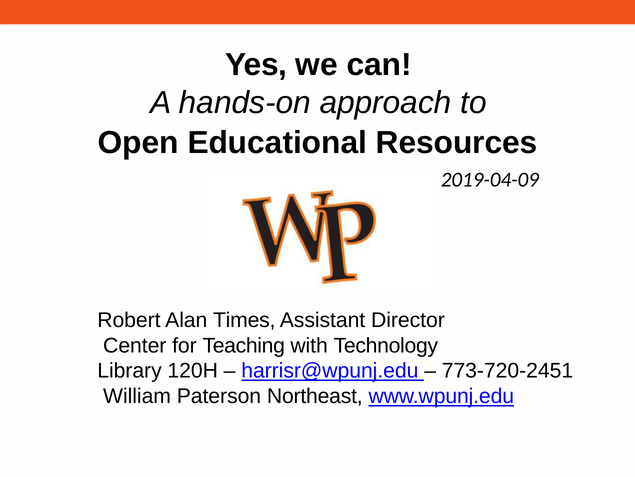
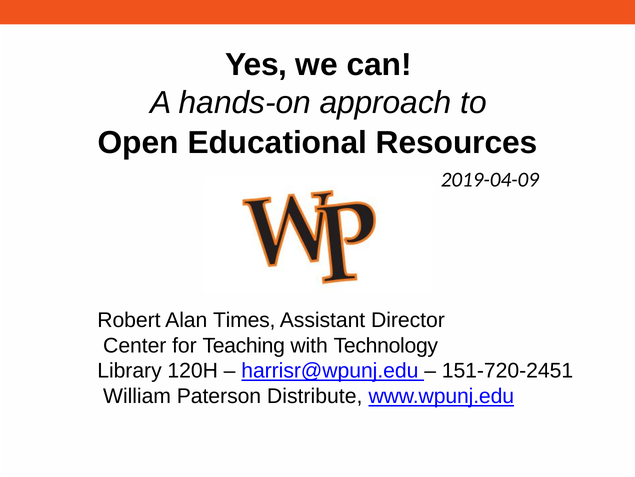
773-720-2451: 773-720-2451 -> 151-720-2451 (507, 370)
Northeast: Northeast -> Distribute (315, 396)
